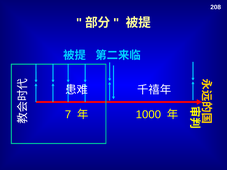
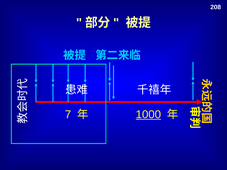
1000 underline: none -> present (148, 115)
